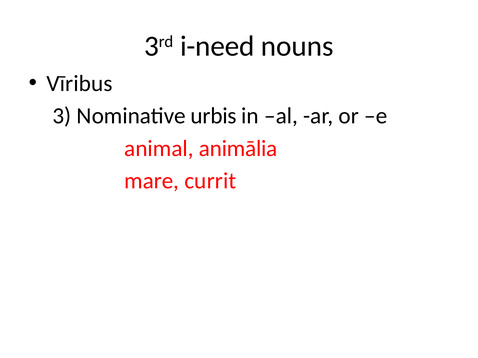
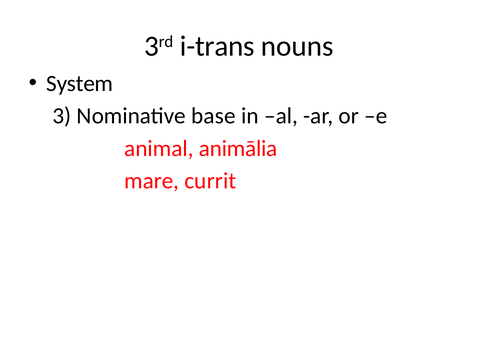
i-need: i-need -> i-trans (217, 46)
Vīribus: Vīribus -> System (80, 83)
urbis: urbis -> base (213, 116)
